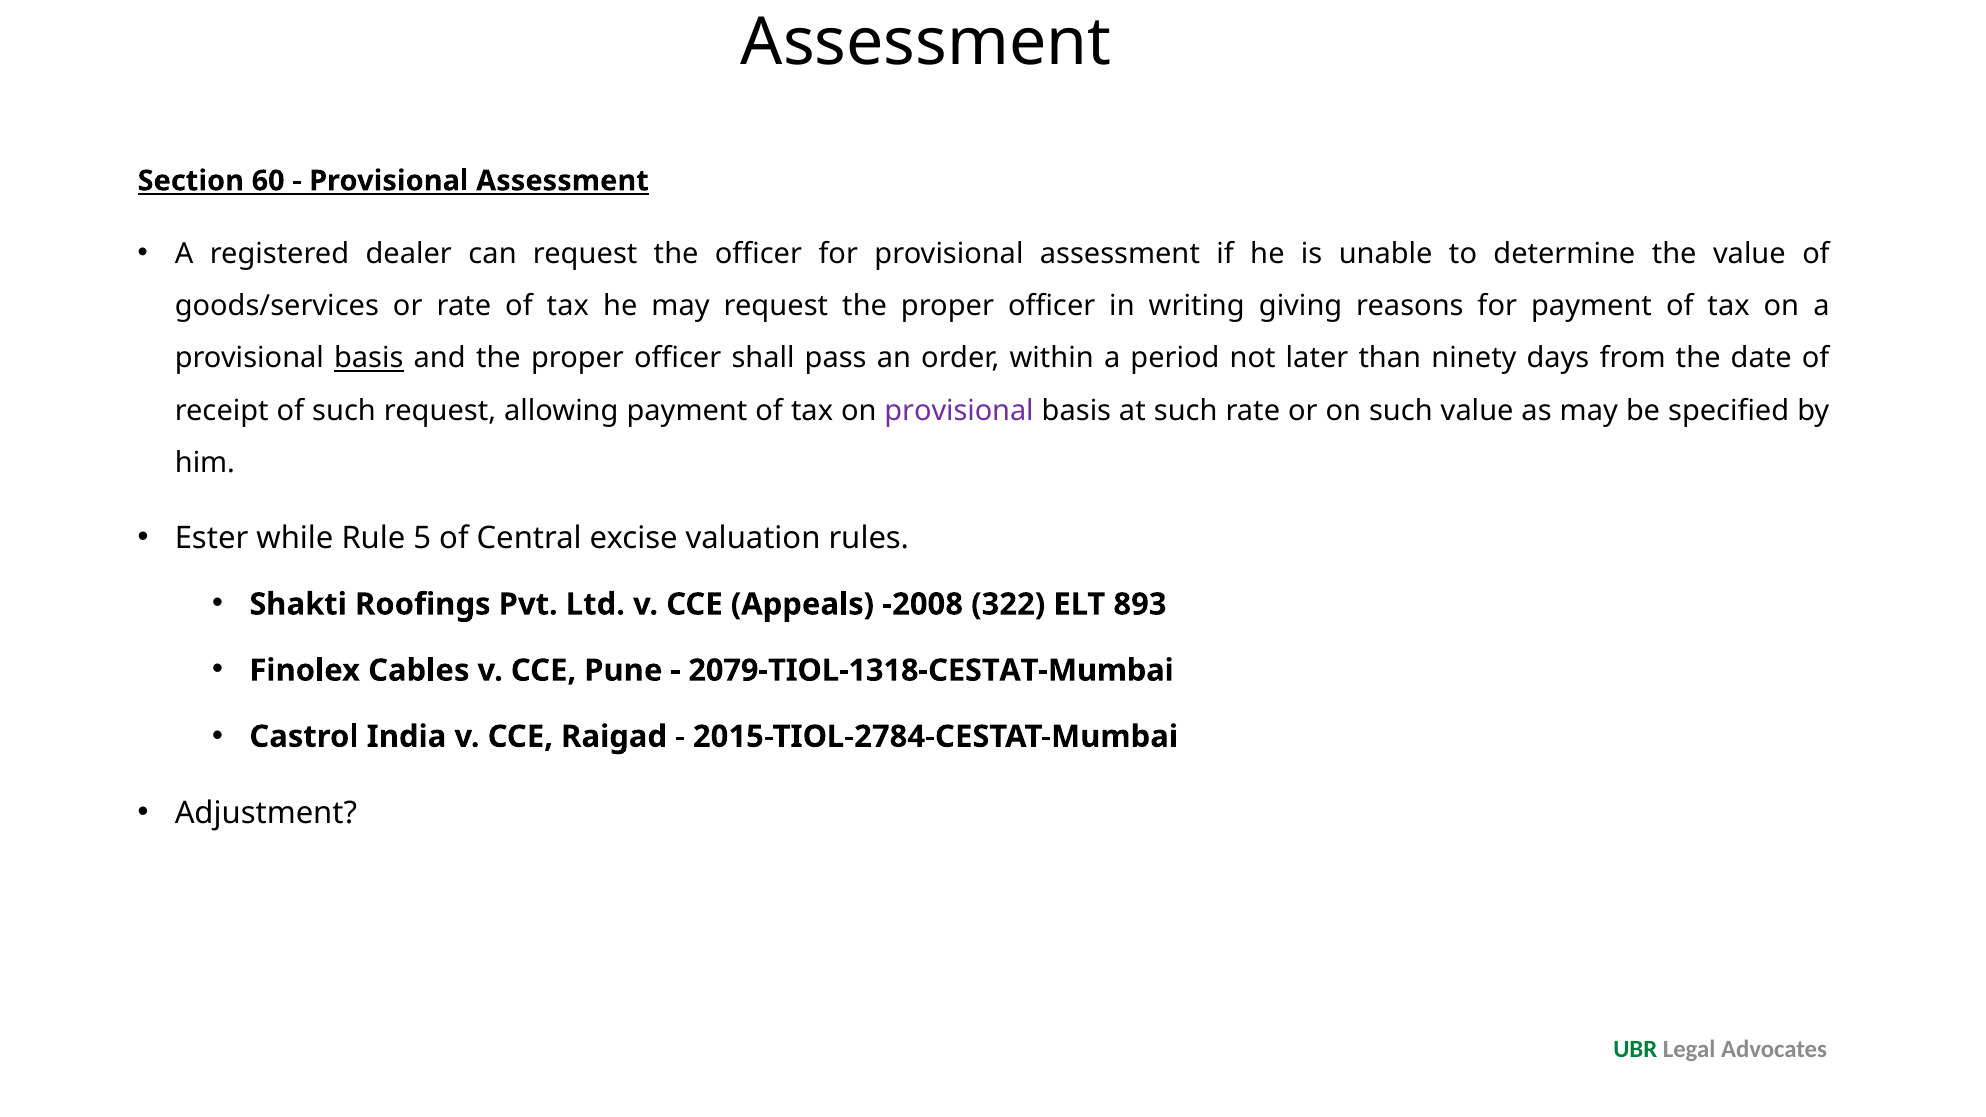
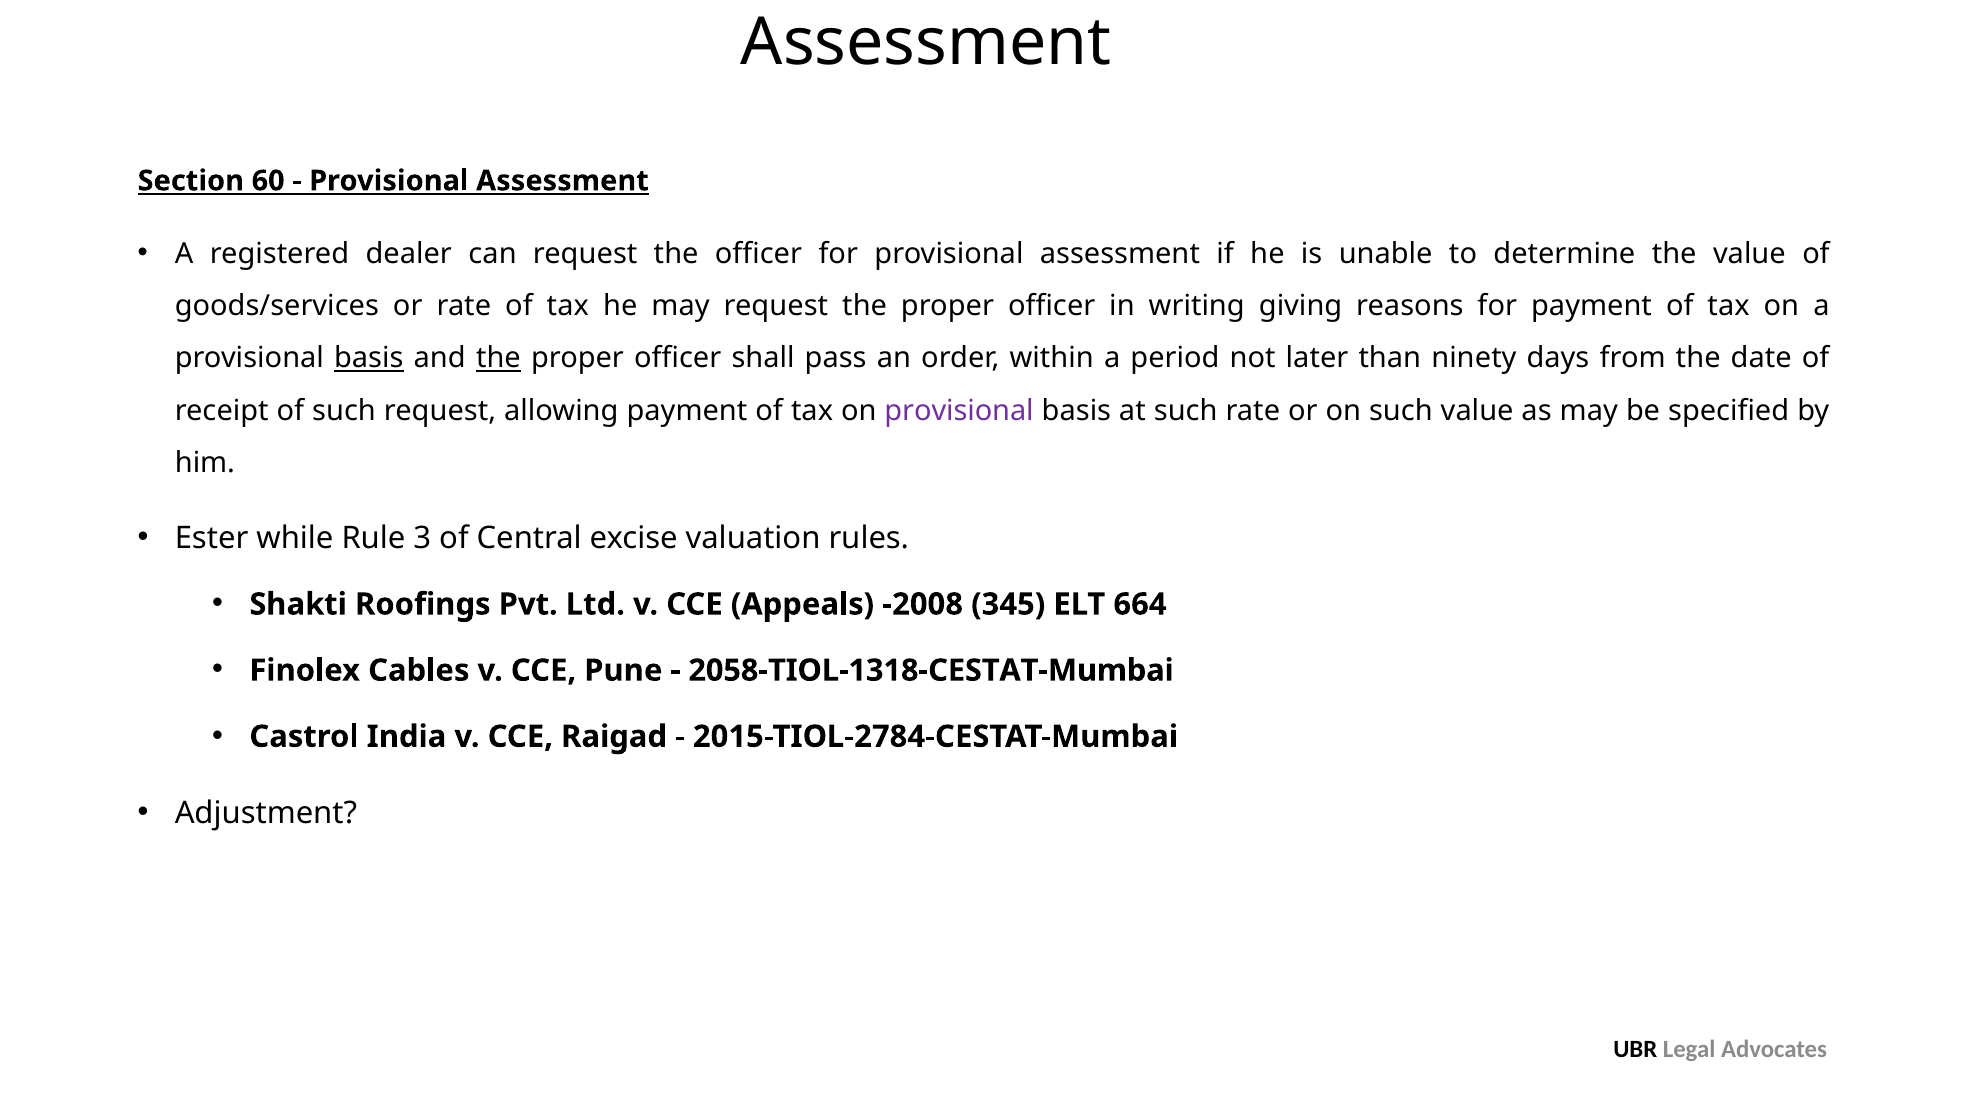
the underline: none -> present (498, 358)
5: 5 -> 3 (422, 538)
322: 322 -> 345 (1008, 604)
893: 893 -> 664 (1140, 604)
2079-TIOL-1318-CESTAT-Mumbai: 2079-TIOL-1318-CESTAT-Mumbai -> 2058-TIOL-1318-CESTAT-Mumbai (931, 671)
UBR colour: green -> black (1635, 1049)
